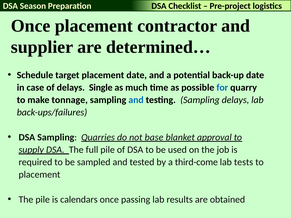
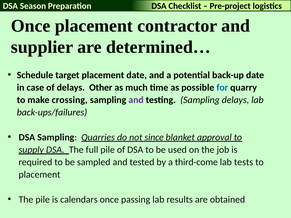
Single: Single -> Other (101, 88)
tonnage: tonnage -> crossing (70, 100)
and colour: blue -> purple (136, 100)
base: base -> since (154, 137)
